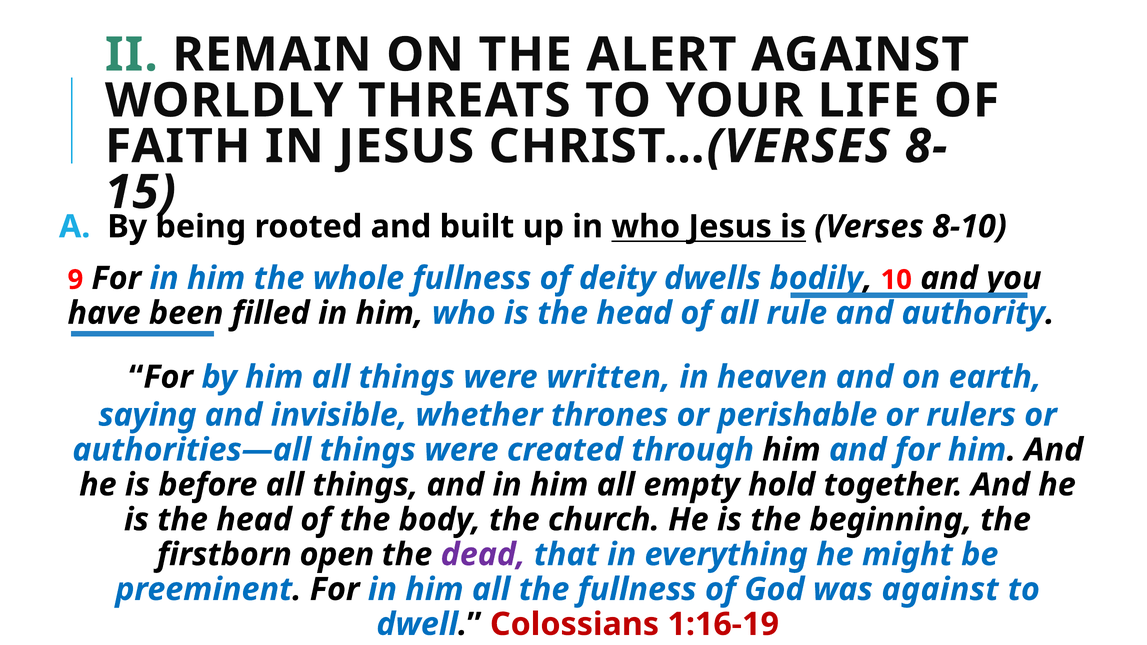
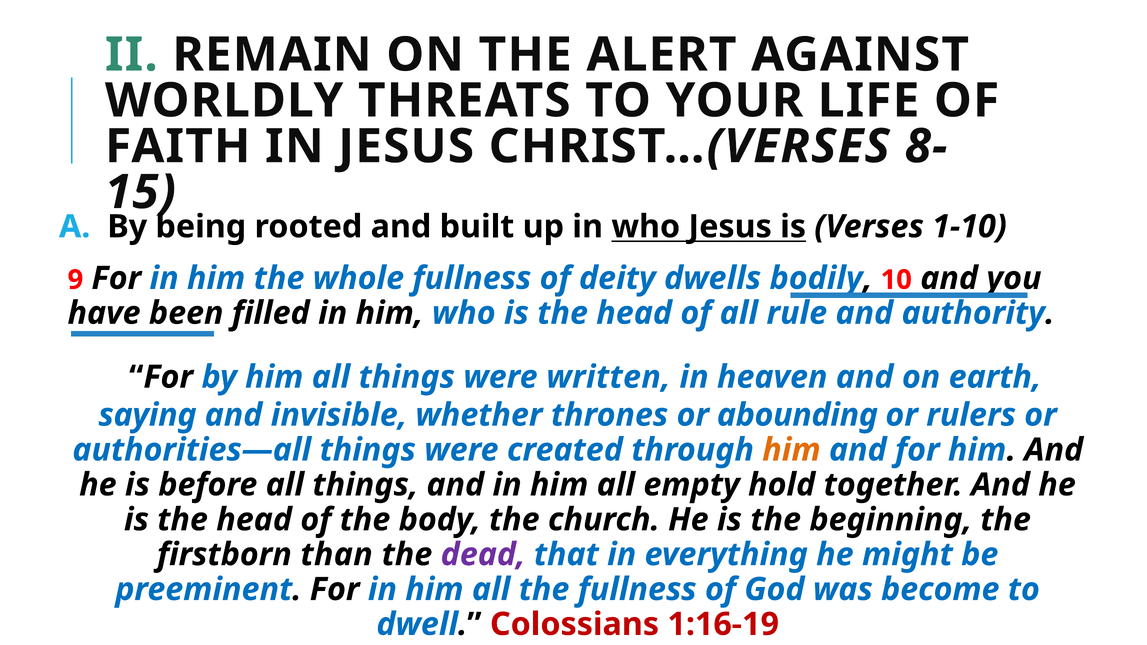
8-10: 8-10 -> 1-10 (969, 227)
perishable: perishable -> abounding (797, 415)
him colour: black -> orange (791, 450)
open: open -> than (337, 555)
was against: against -> become (940, 590)
